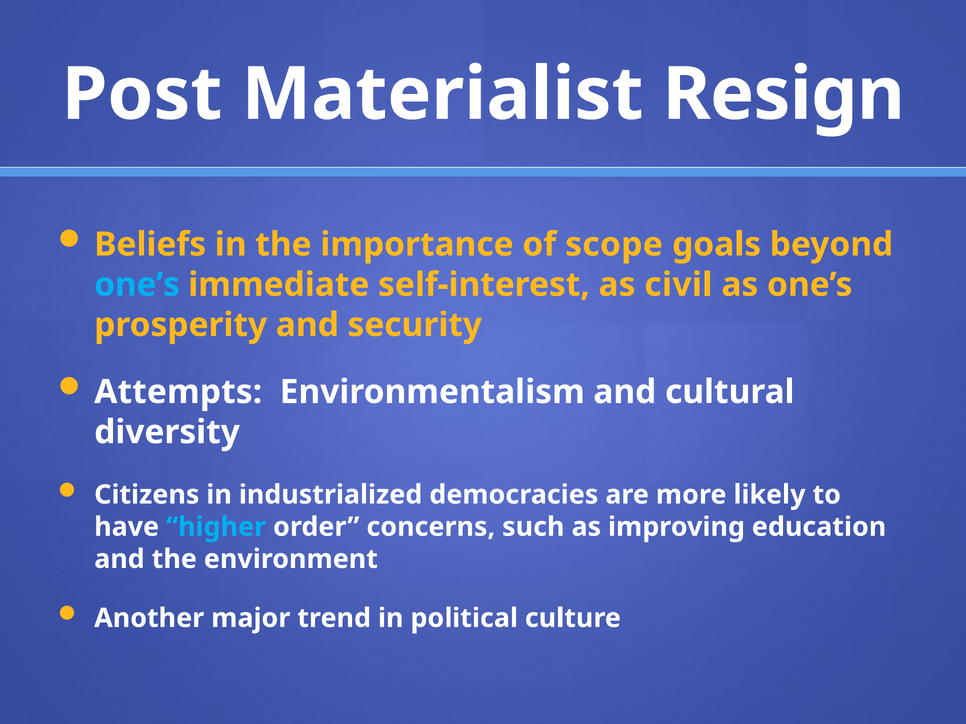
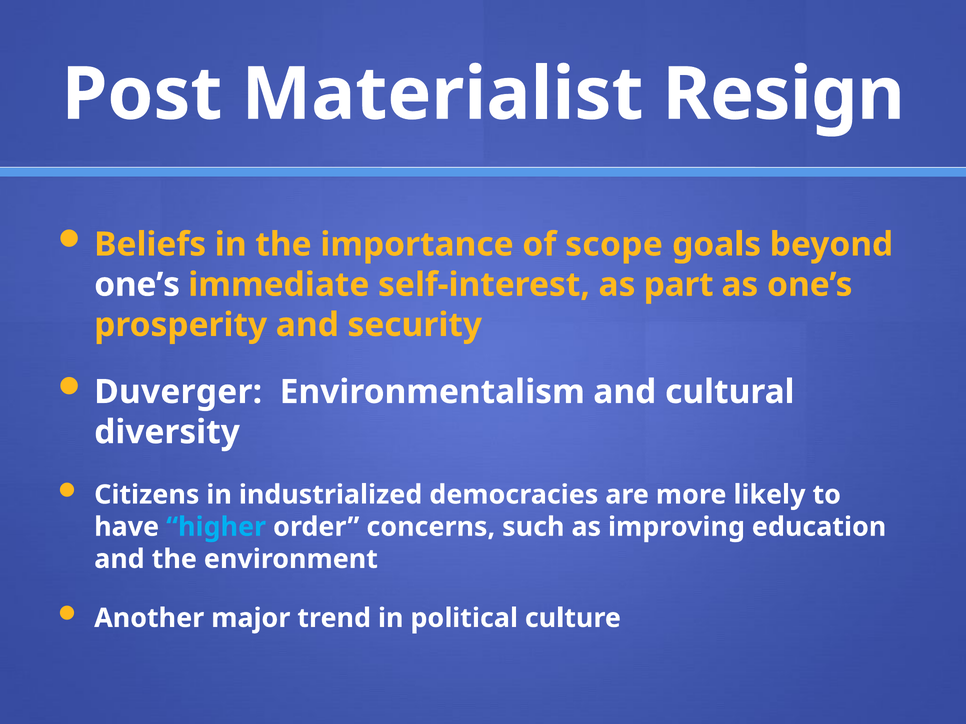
one’s colour: light blue -> white (137, 285)
civil: civil -> part (679, 285)
Attempts: Attempts -> Duverger (178, 392)
